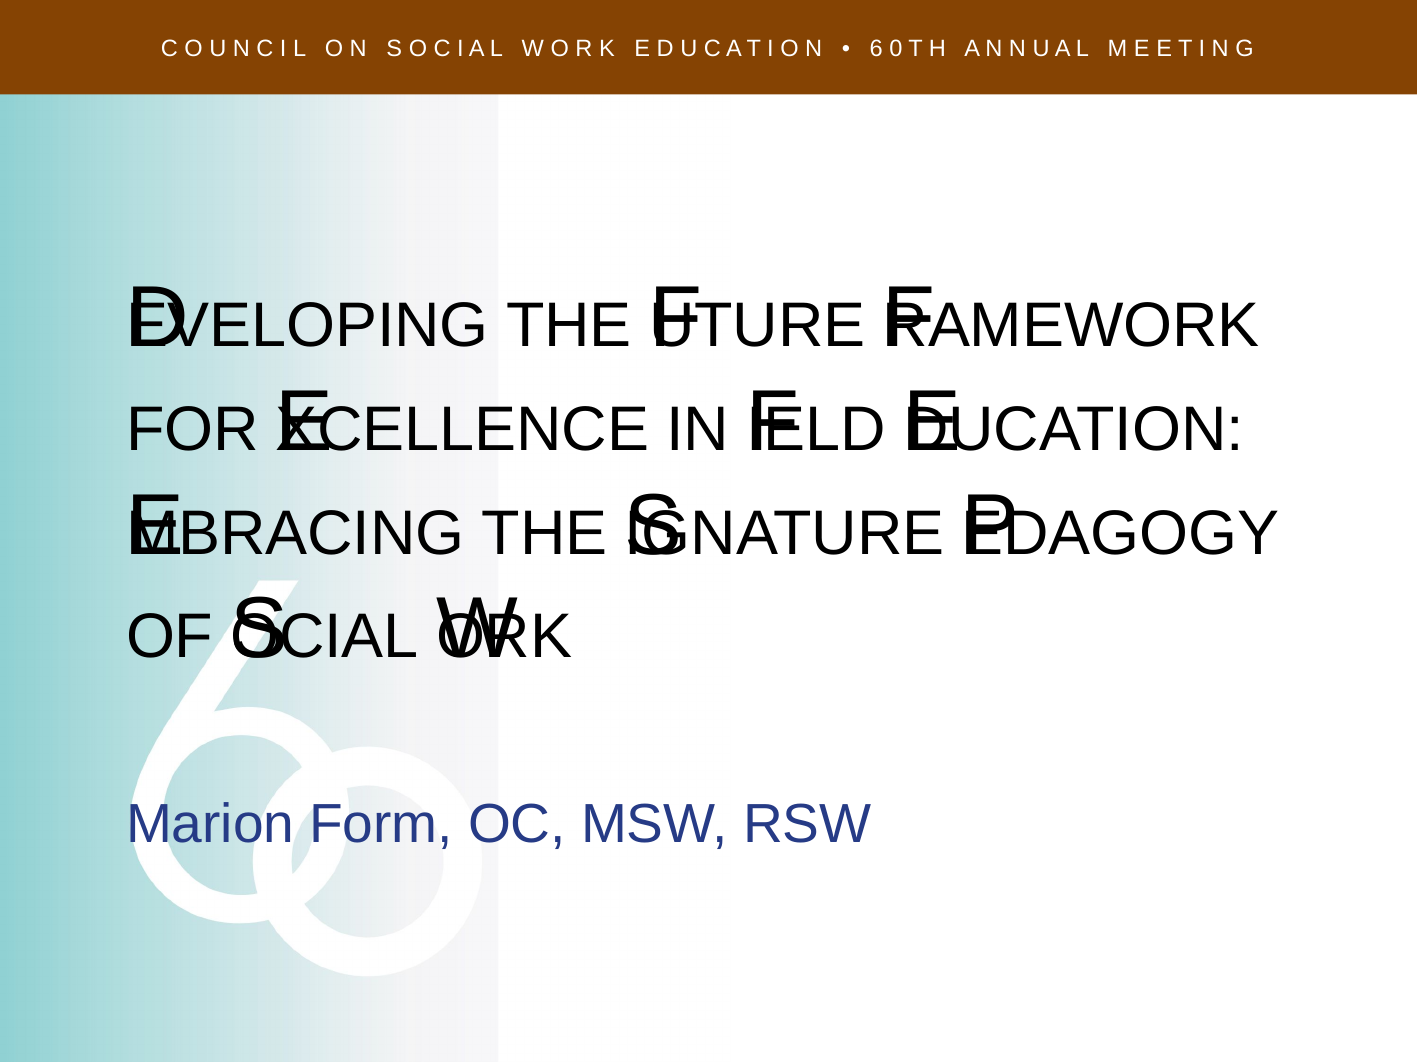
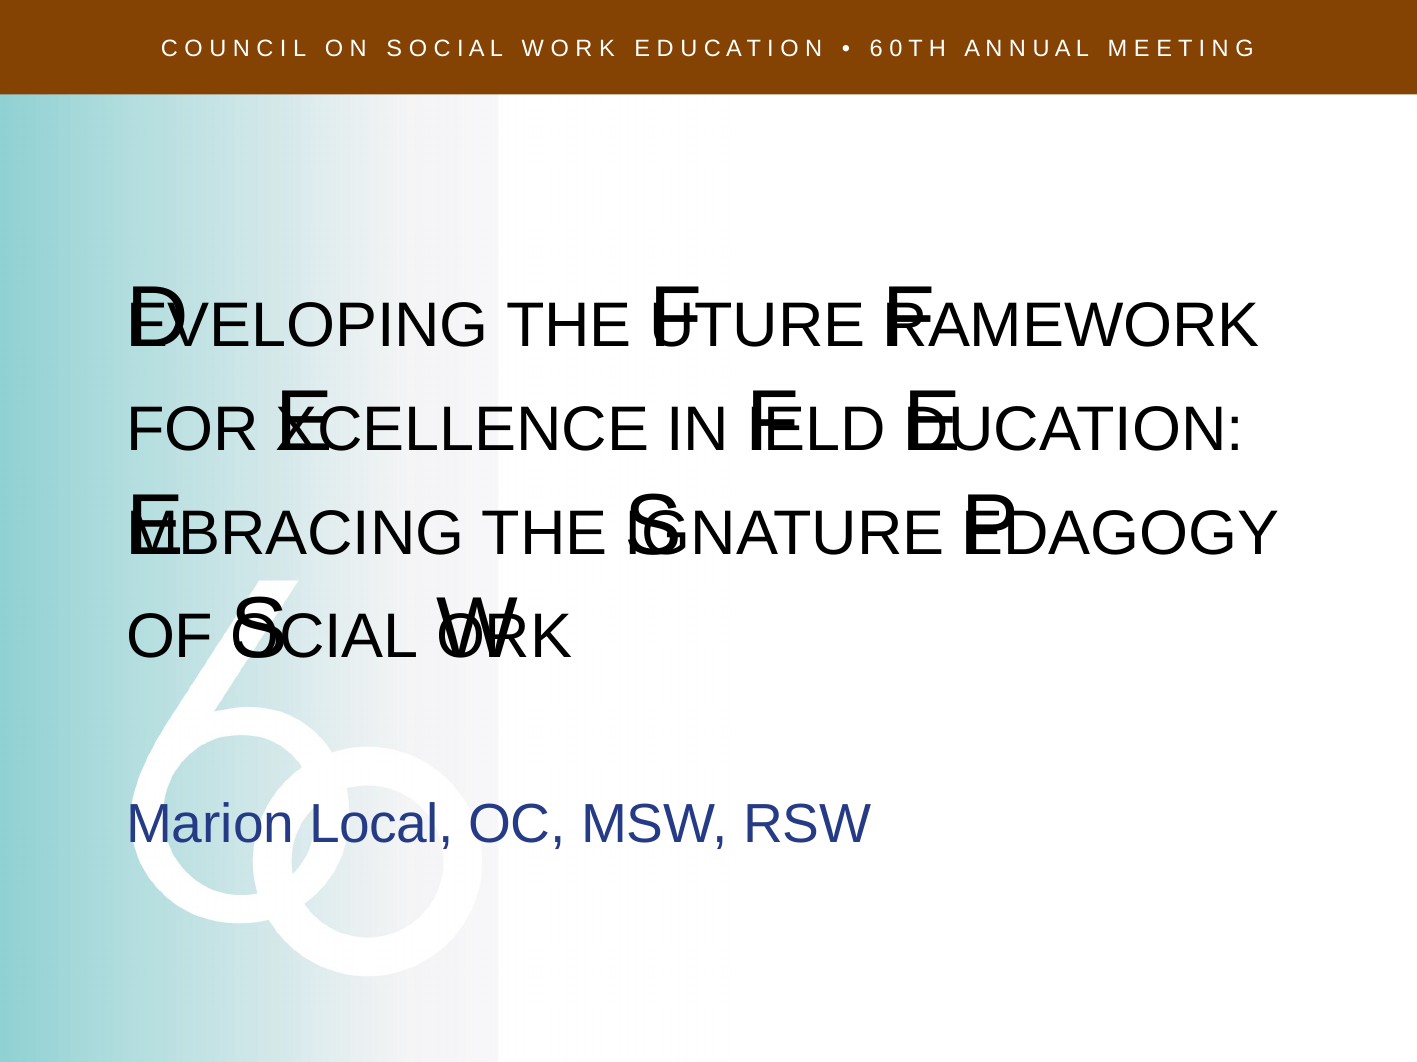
Form: Form -> Local (381, 825)
